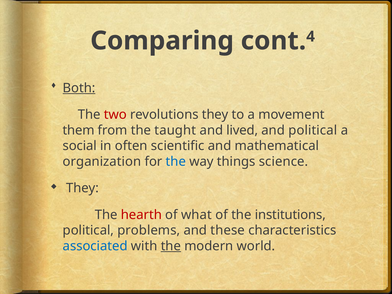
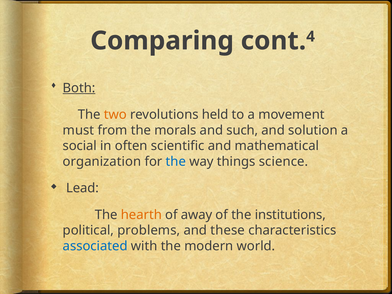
two colour: red -> orange (115, 115)
revolutions they: they -> held (215, 115)
them: them -> must (78, 130)
taught: taught -> morals (175, 130)
lived: lived -> such (242, 130)
and political: political -> solution (313, 130)
They: They -> Lead (82, 188)
hearth colour: red -> orange (141, 215)
what: what -> away (197, 215)
the underline: present -> none (171, 246)
